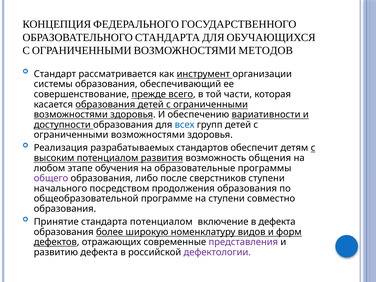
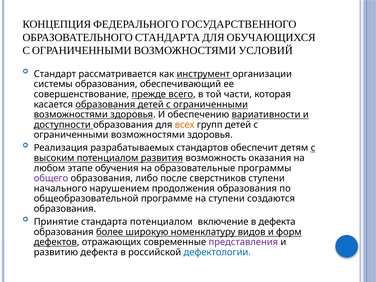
МЕТОДОВ: МЕТОДОВ -> УСЛОВИЙ (266, 51)
всех colour: blue -> orange (185, 125)
общения: общения -> оказания (270, 158)
посредством: посредством -> нарушением (119, 188)
совместно: совместно -> создаются (271, 199)
дефектологии colour: purple -> blue (217, 252)
